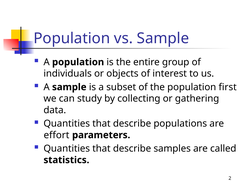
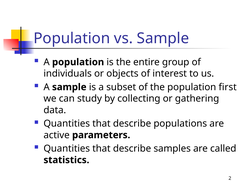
effort: effort -> active (57, 135)
